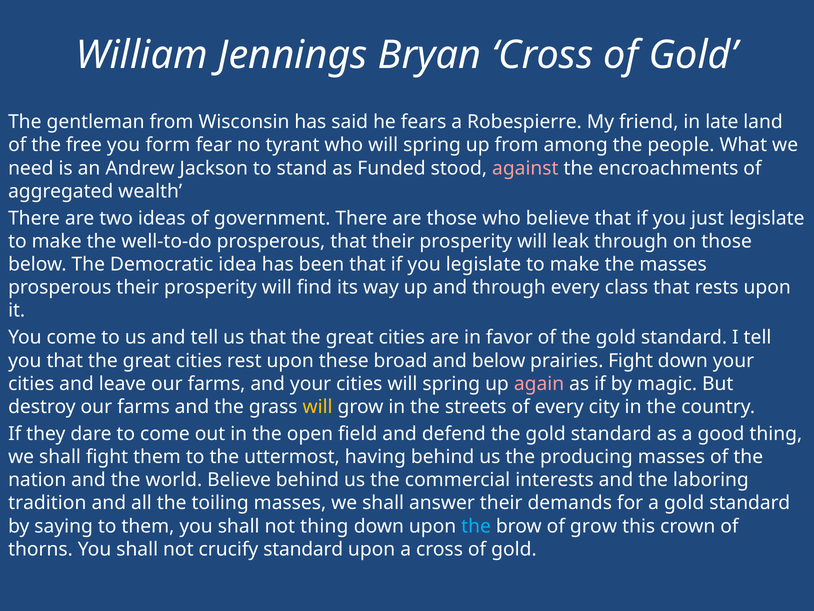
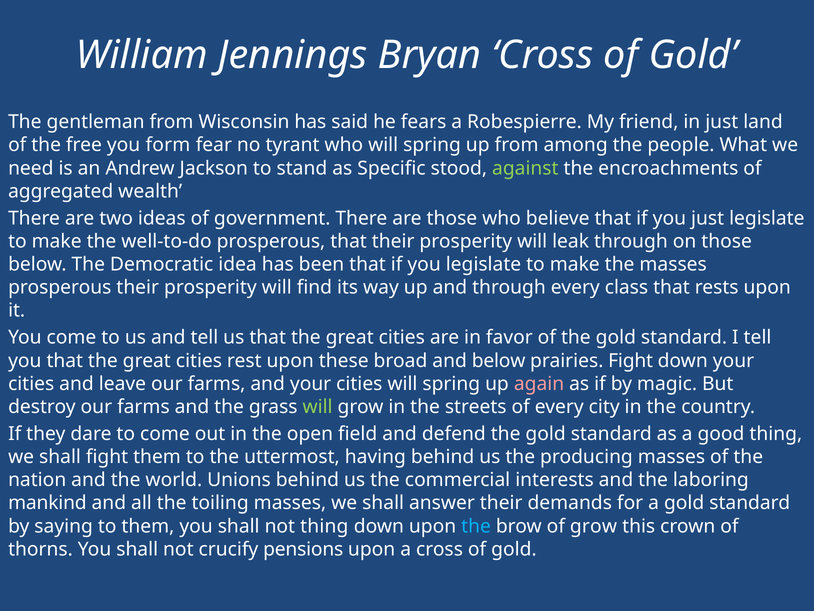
in late: late -> just (722, 122)
Funded: Funded -> Specific (391, 168)
against colour: pink -> light green (525, 168)
will colour: yellow -> light green (318, 407)
world Believe: Believe -> Unions (239, 480)
tradition: tradition -> mankind (47, 503)
crucify standard: standard -> pensions (303, 549)
